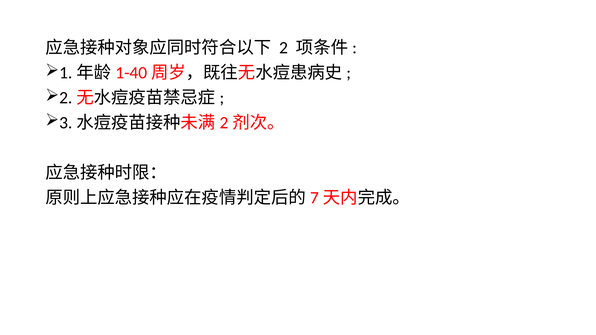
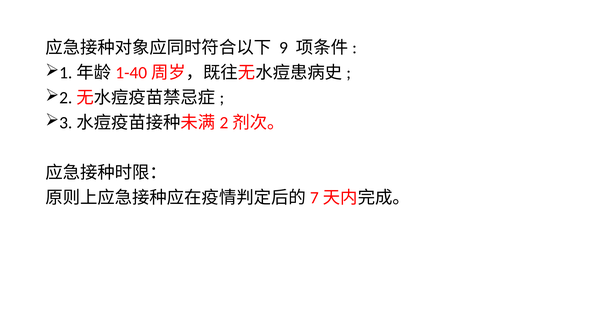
2: 2 -> 9 (284, 48)
